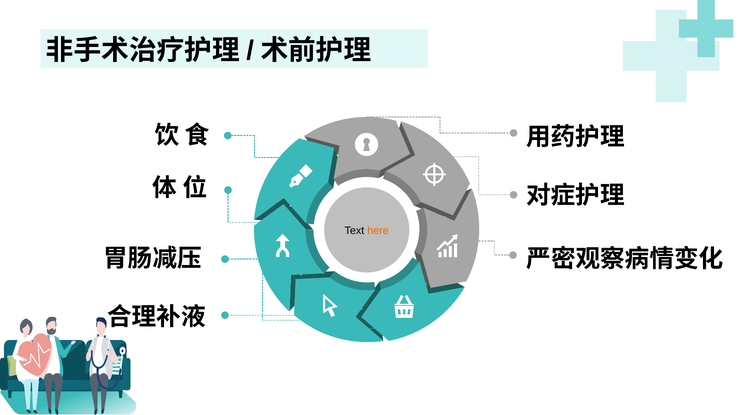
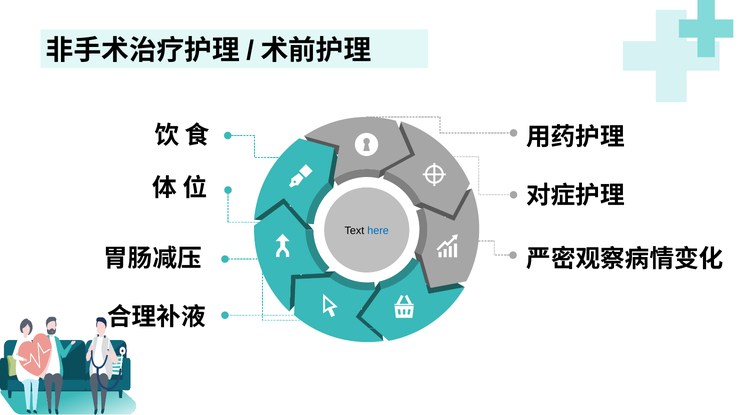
here colour: orange -> blue (378, 231)
